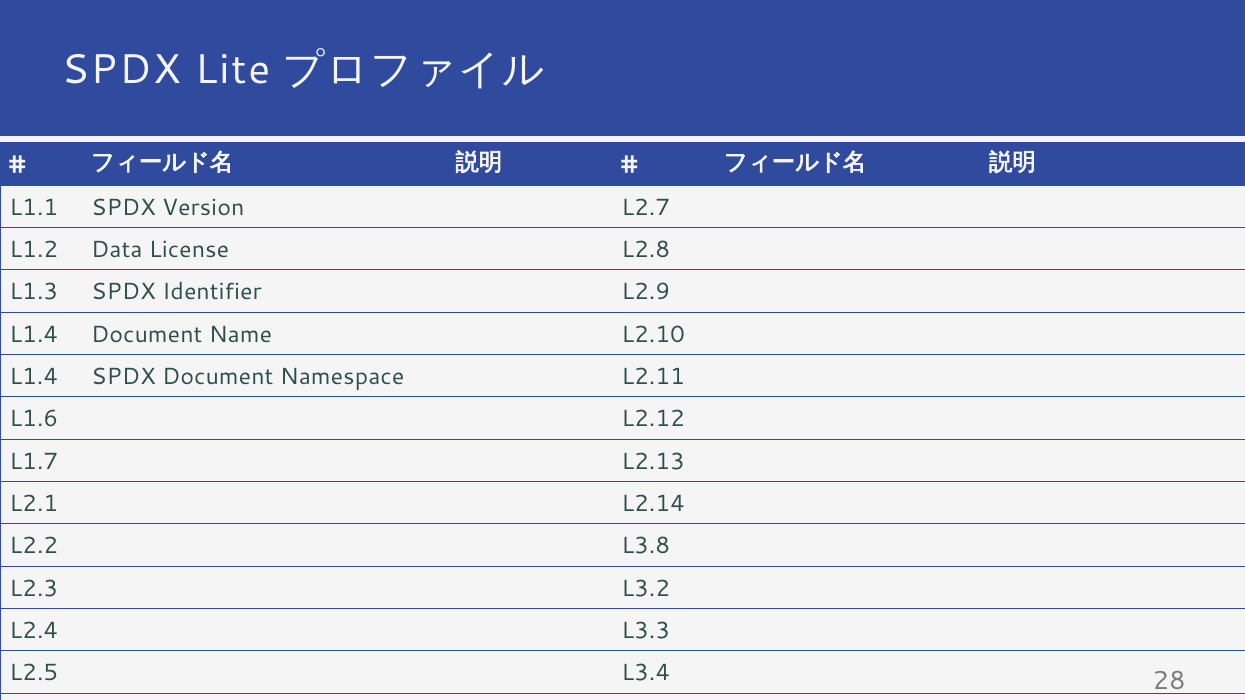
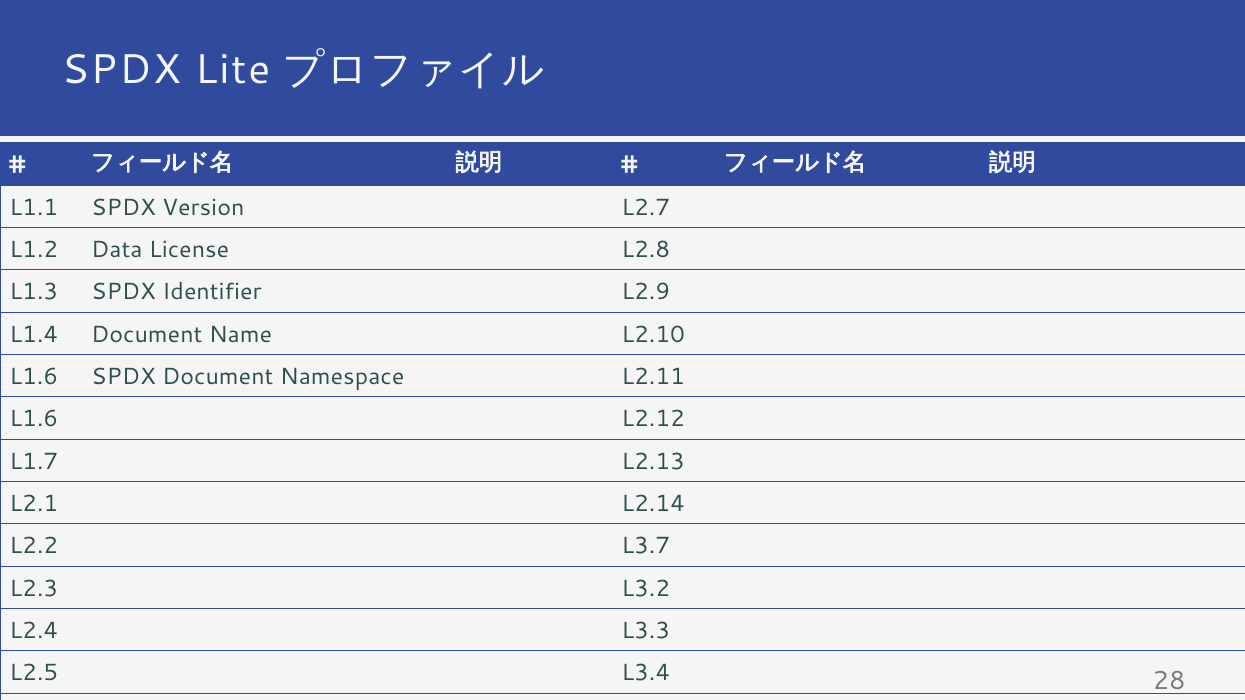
L1.4: L1.4 -> L1.6 (34, 377)
L3.8: L3.8 -> L3.7 (646, 546)
